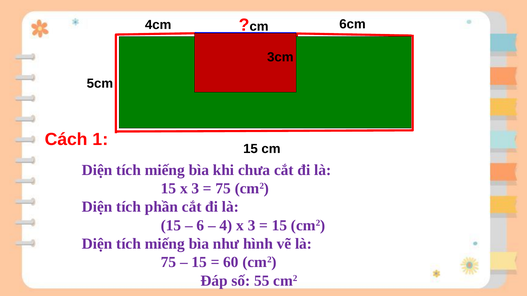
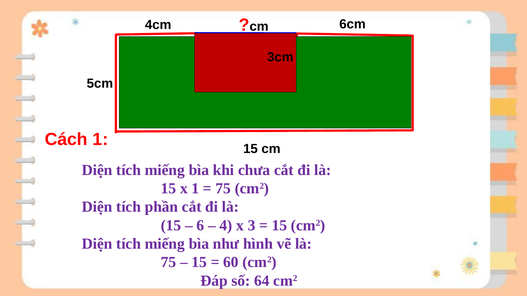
15 x 3: 3 -> 1 (195, 189)
55: 55 -> 64 (262, 281)
